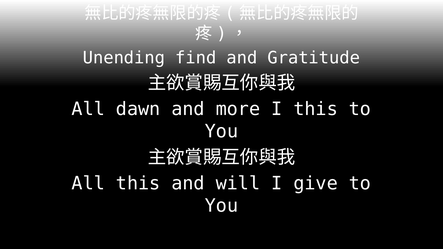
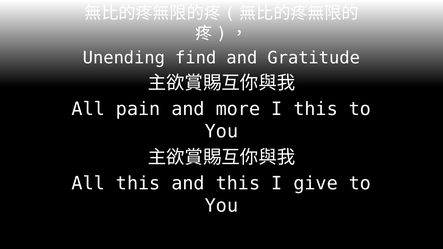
dawn: dawn -> pain (138, 109)
and will: will -> this (238, 184)
